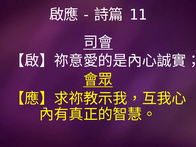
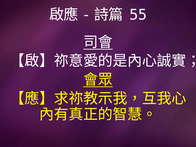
11: 11 -> 55 (138, 15)
